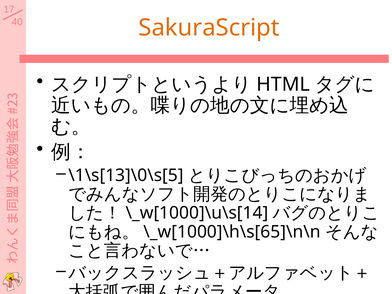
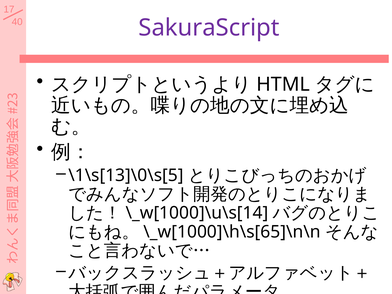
SakuraScript colour: orange -> purple (209, 28)
